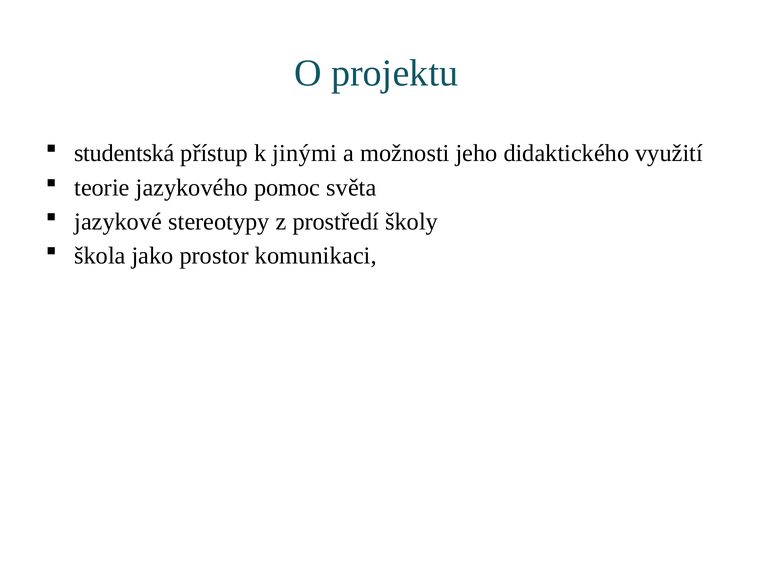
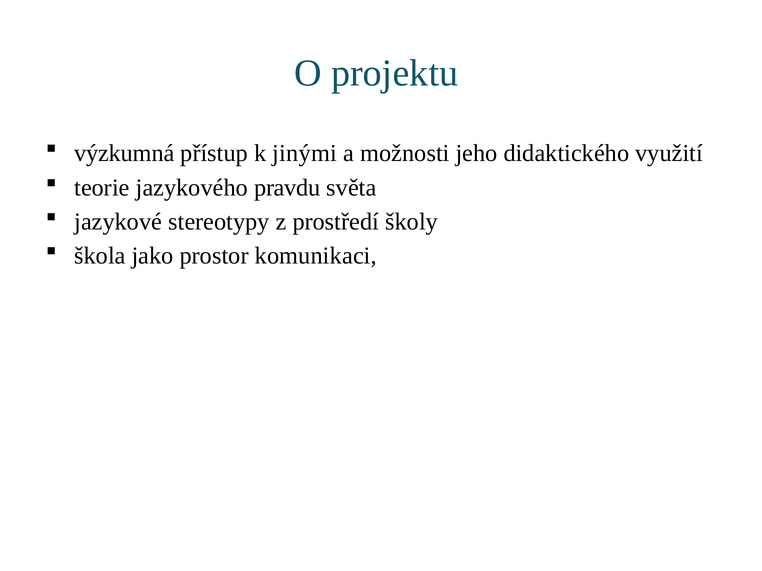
studentská: studentská -> výzkumná (124, 154)
pomoc: pomoc -> pravdu (287, 188)
